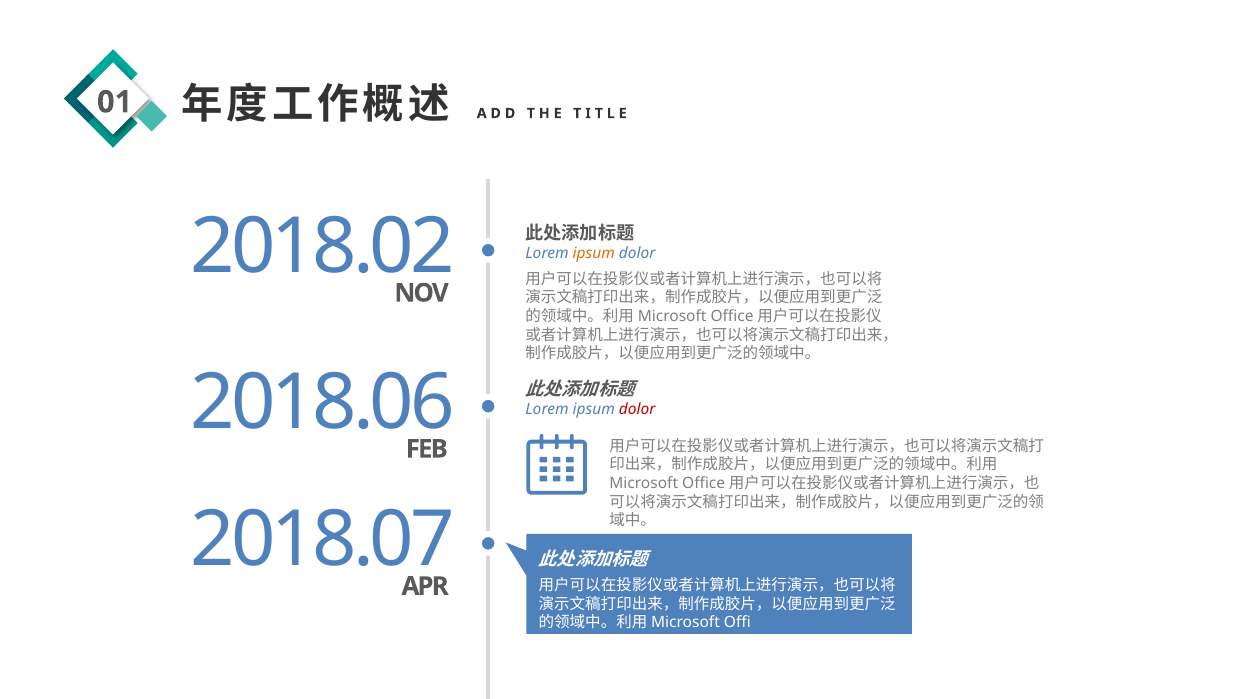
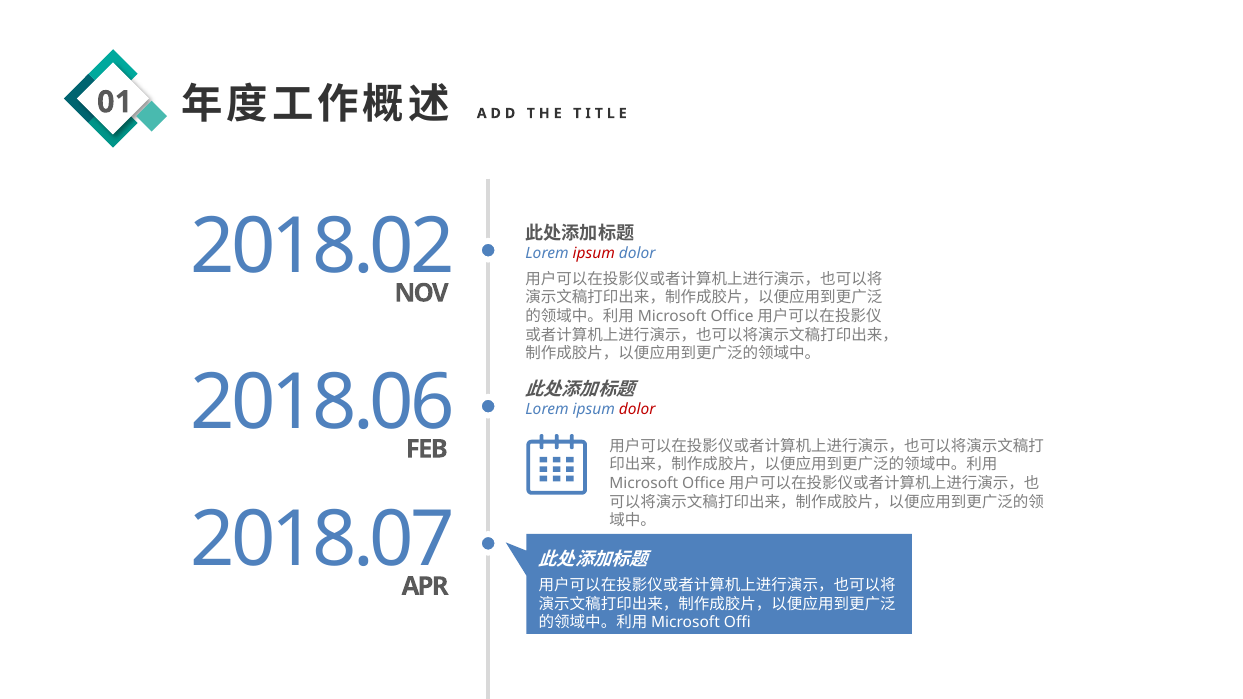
ipsum colour: orange -> red (594, 254)
